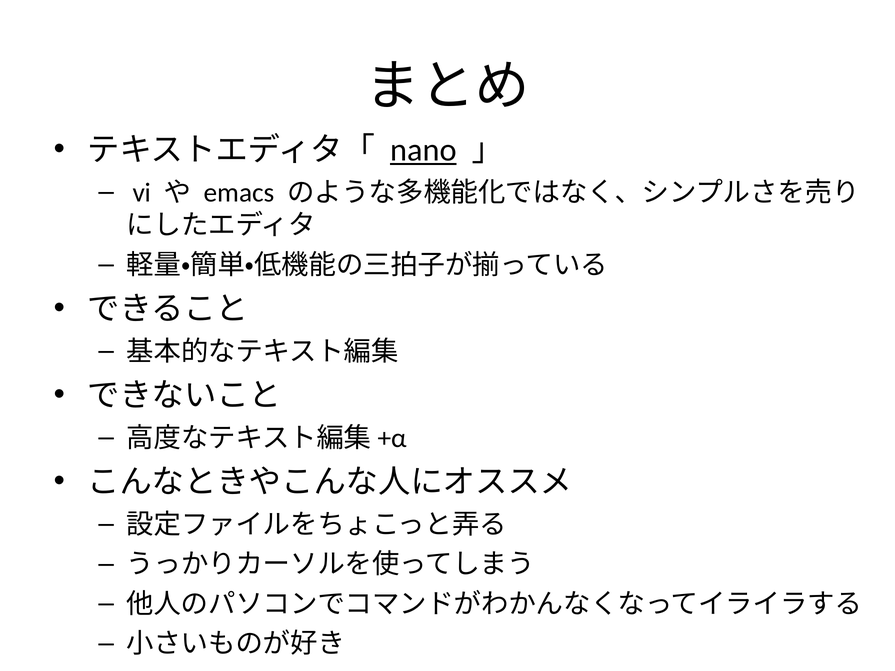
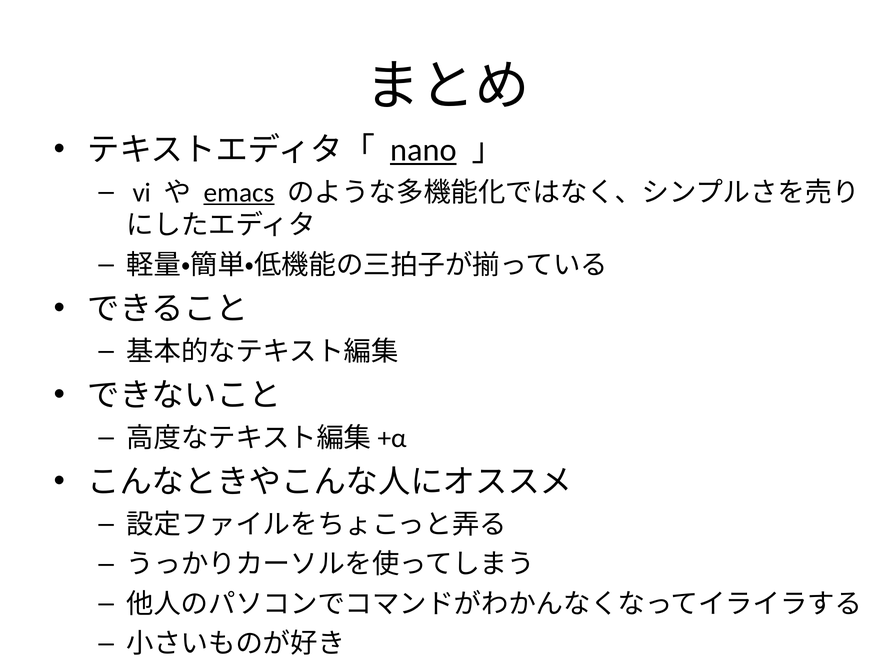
emacs underline: none -> present (239, 193)
